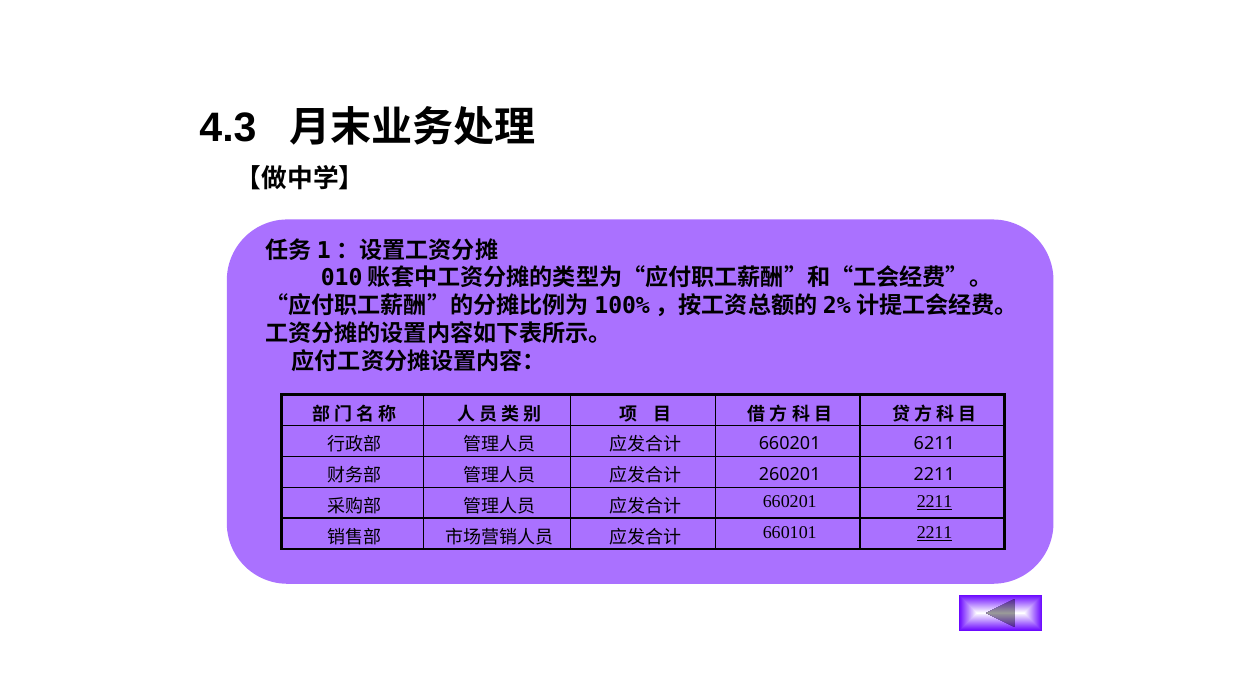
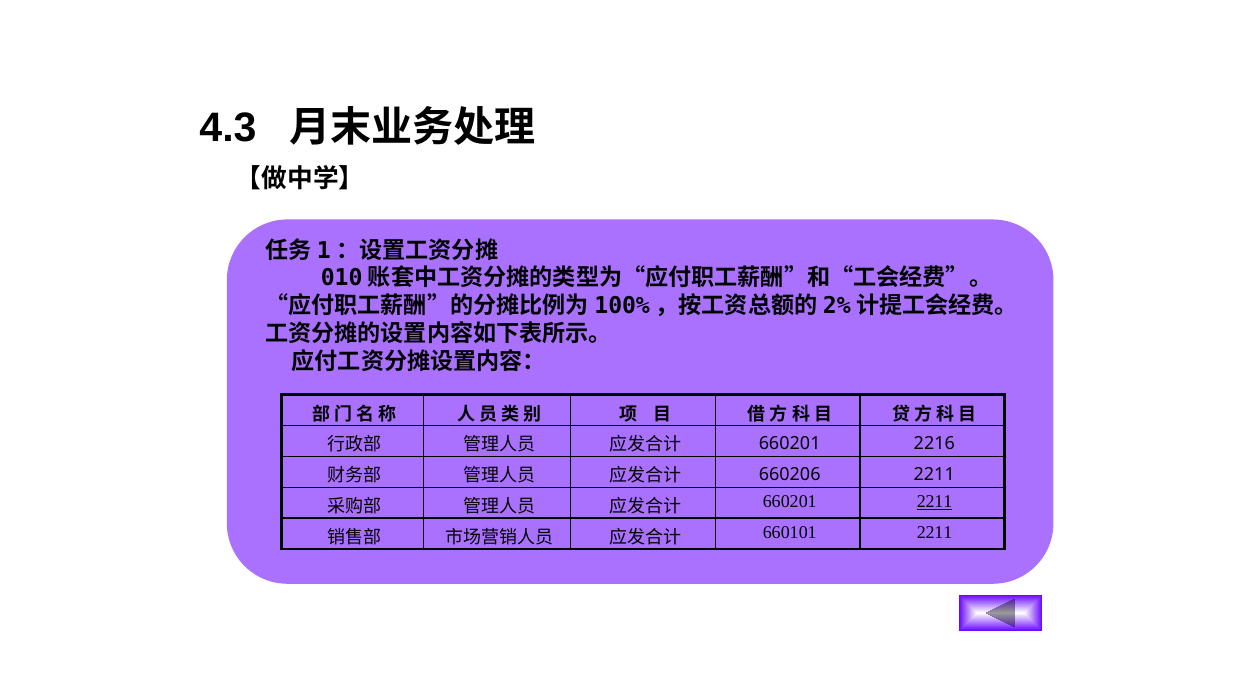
6211: 6211 -> 2216 (934, 443)
260201: 260201 -> 660206 (790, 474)
2211 underline: present -> none (935, 532)
